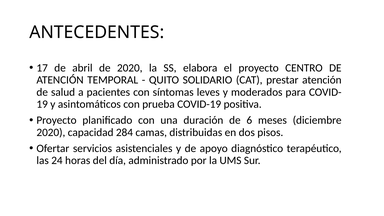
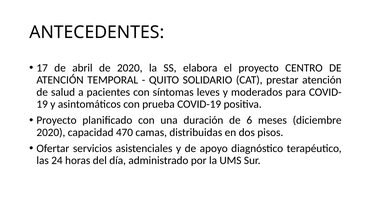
284: 284 -> 470 (124, 132)
